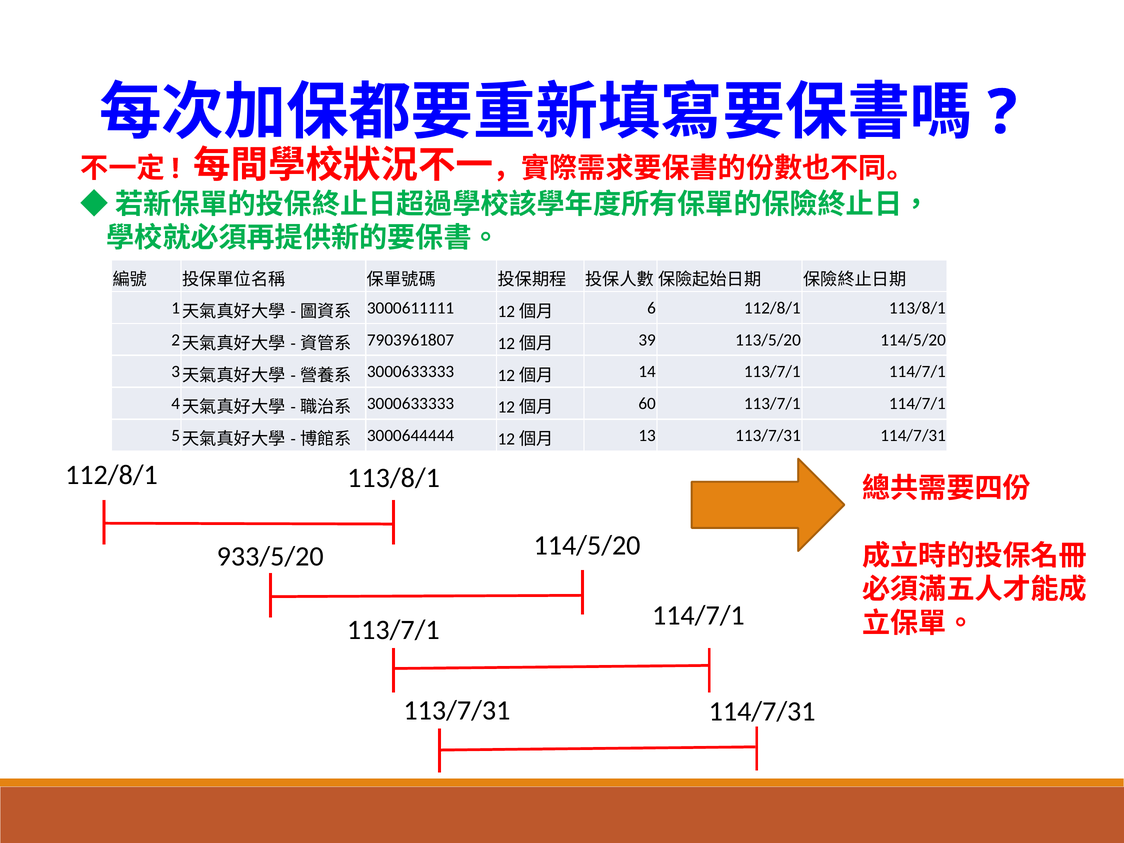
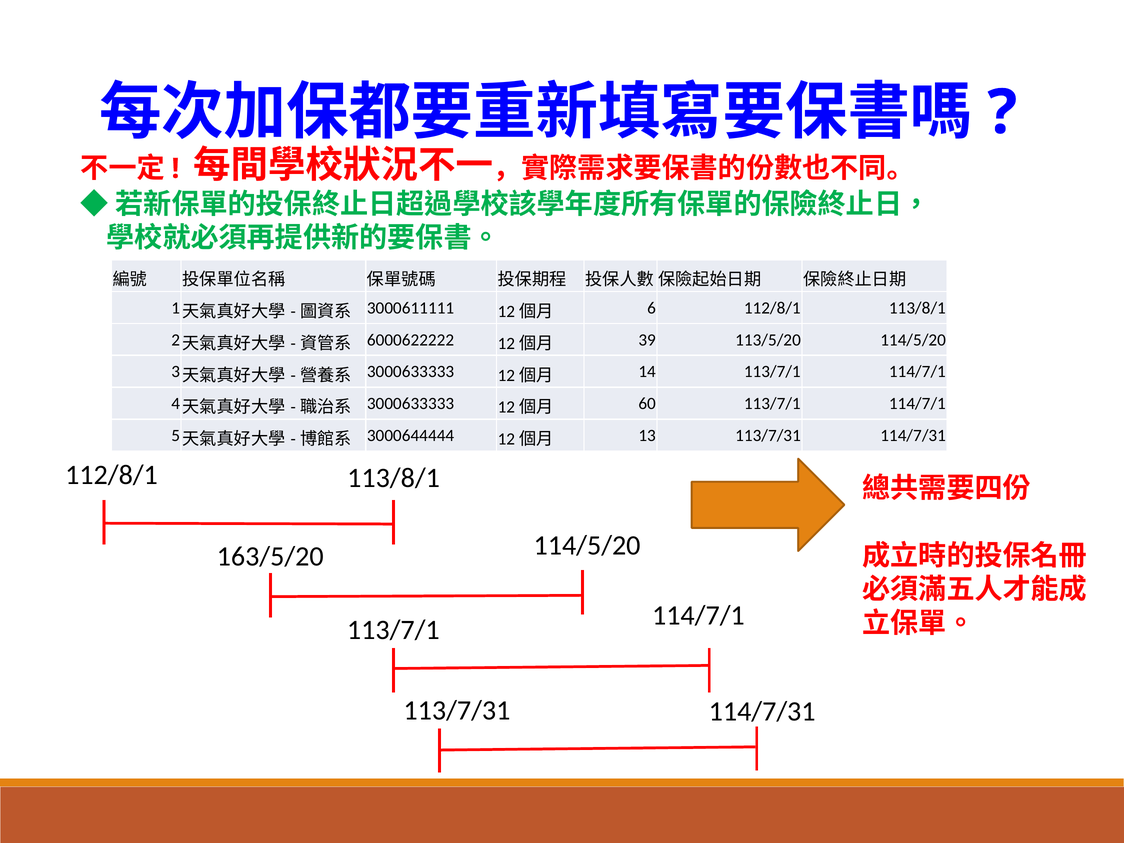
7903961807: 7903961807 -> 6000622222 (411, 340)
933/5/20: 933/5/20 -> 163/5/20 (270, 557)
